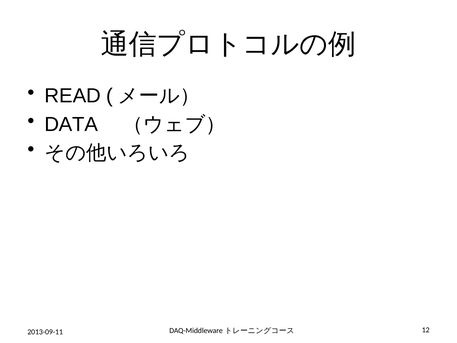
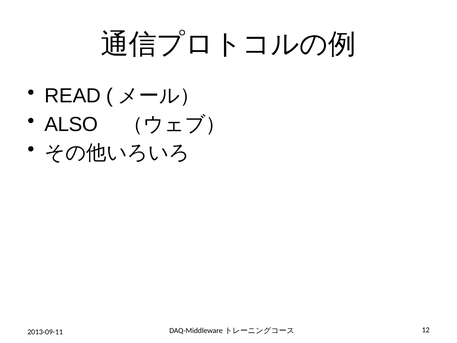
DATA: DATA -> ALSO (71, 124)
